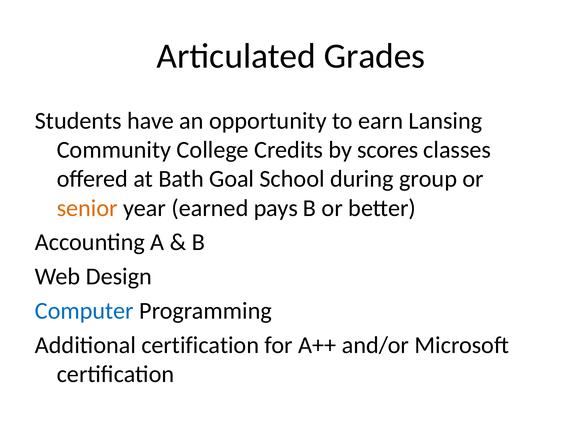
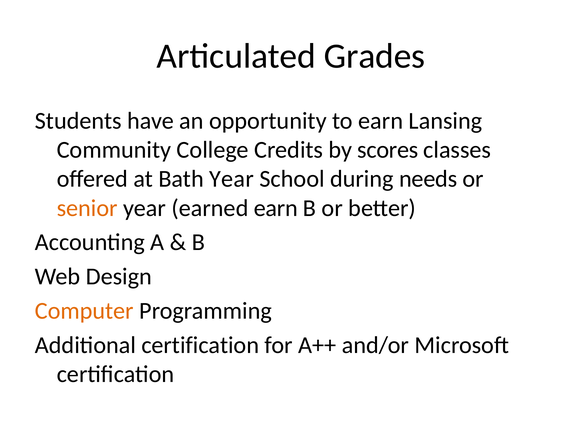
Bath Goal: Goal -> Year (232, 179)
group: group -> needs (428, 179)
earned pays: pays -> earn (276, 208)
Computer colour: blue -> orange (84, 311)
